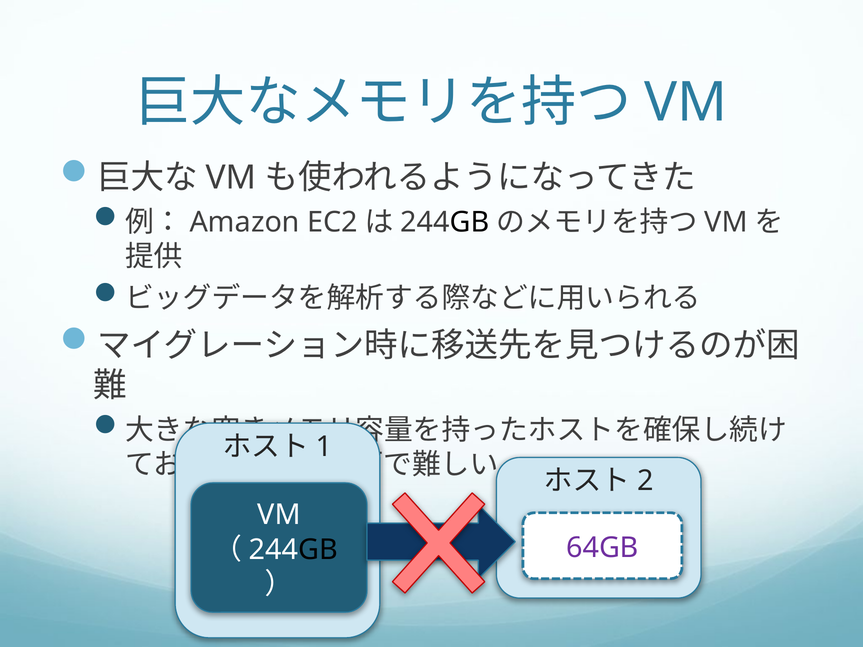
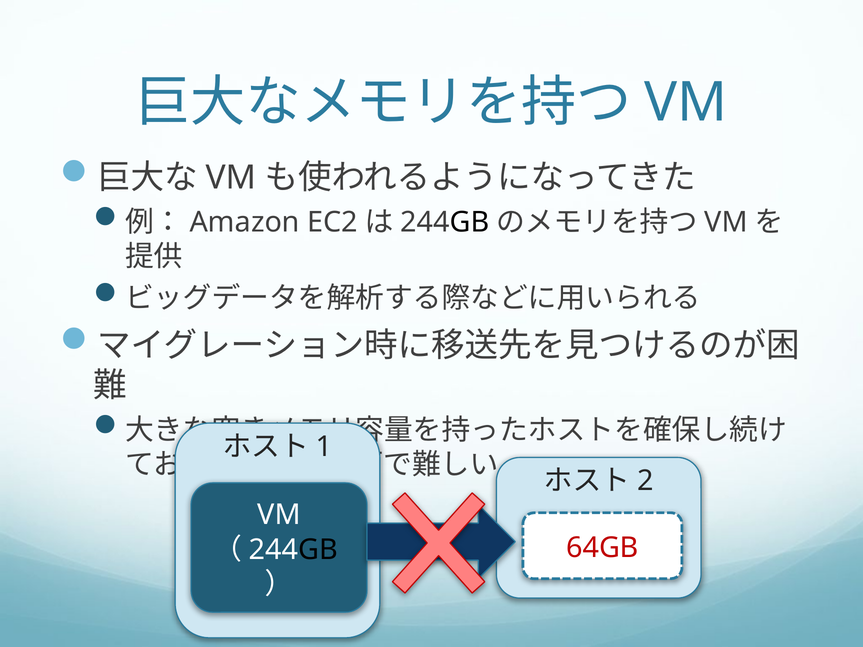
64GB colour: purple -> red (602, 548)
